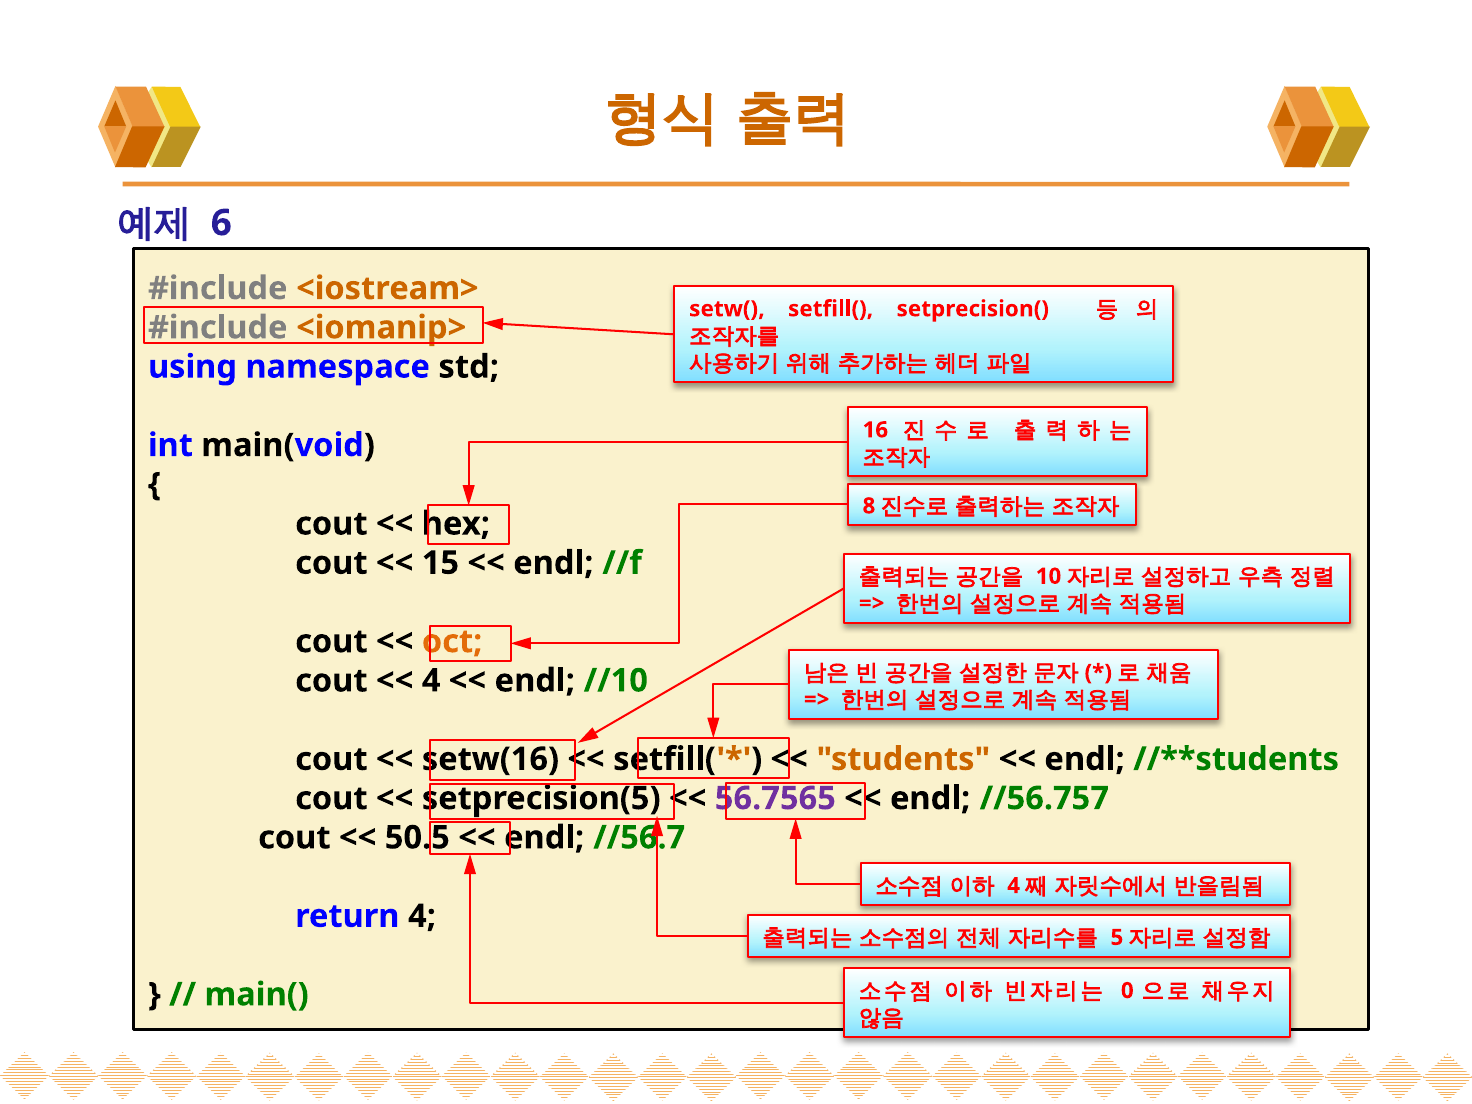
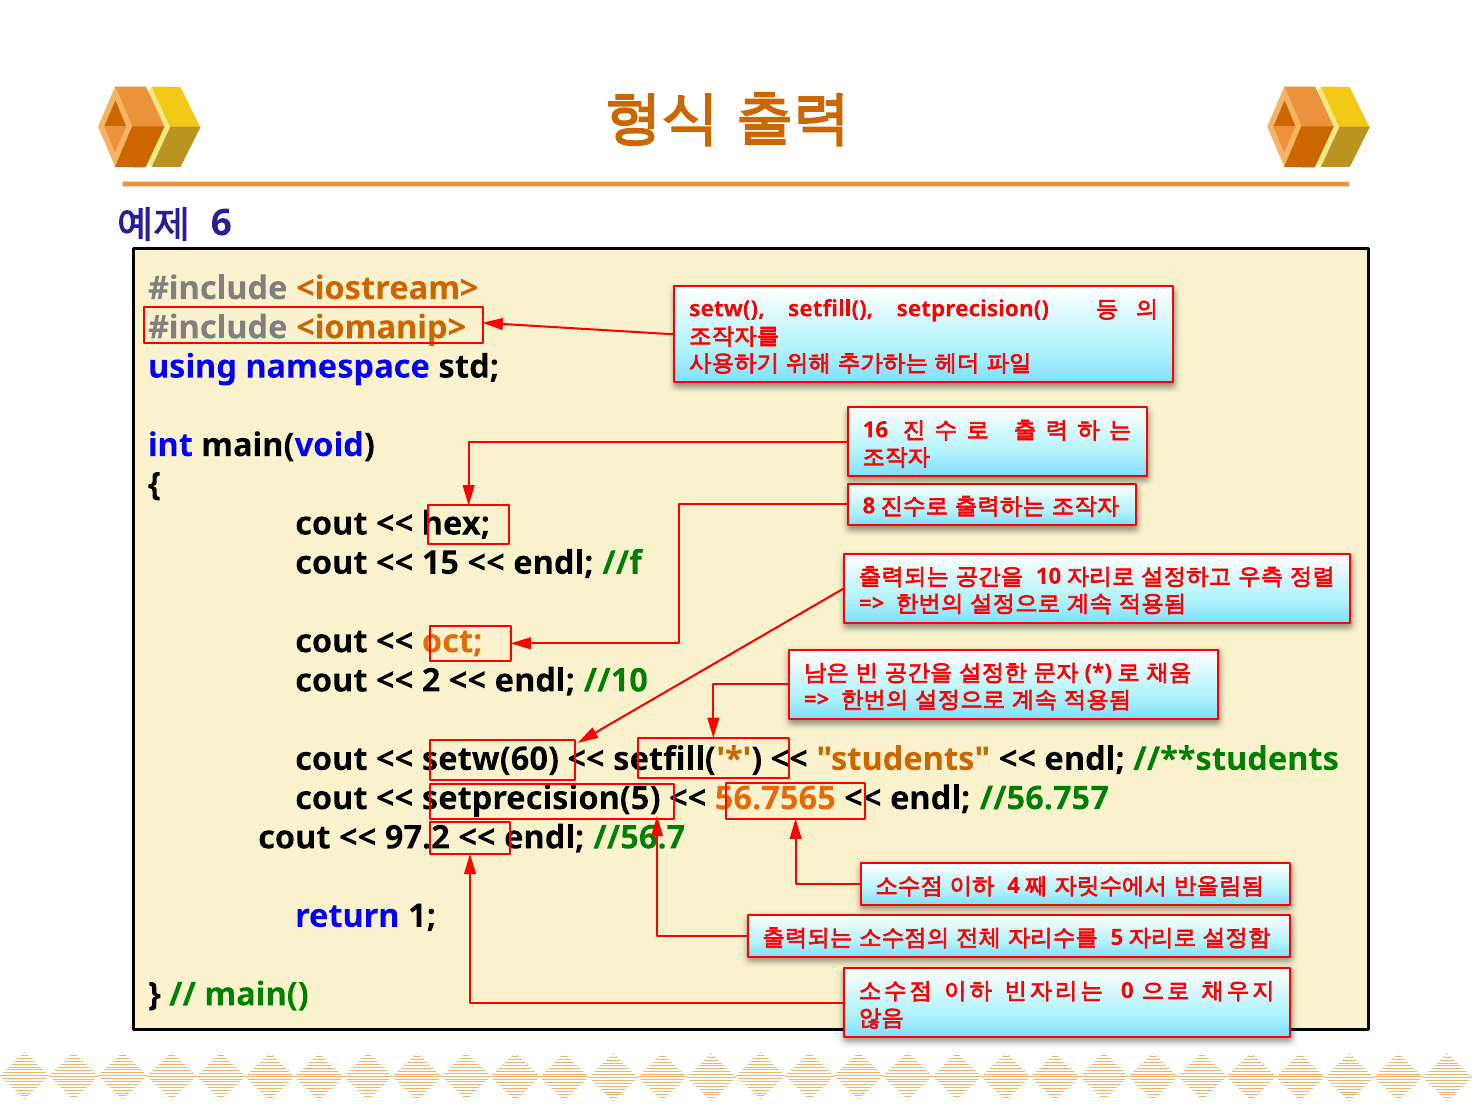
4: 4 -> 2 (431, 681)
setw(16: setw(16 -> setw(60 (490, 759)
56.7565 colour: purple -> orange (775, 798)
50.5: 50.5 -> 97.2 (417, 838)
return 4: 4 -> 1 (422, 916)
